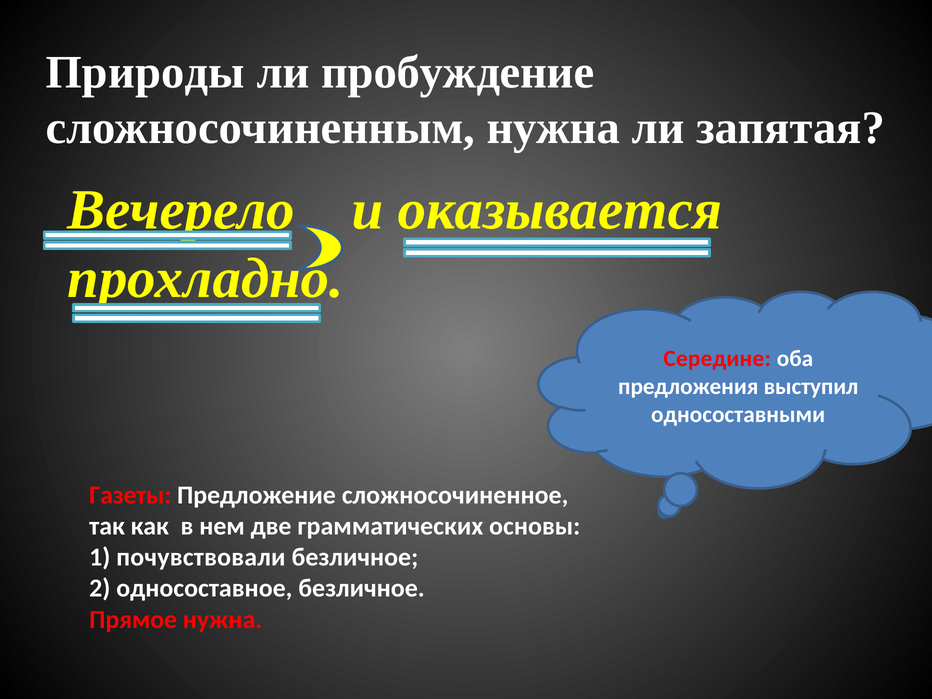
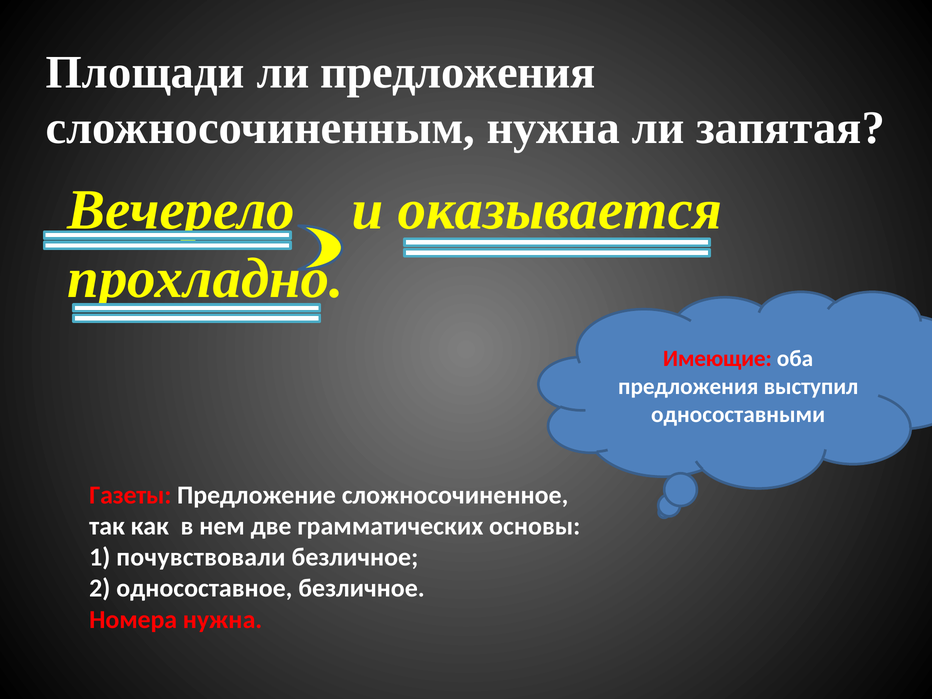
Природы: Природы -> Площади (145, 72)
ли пробуждение: пробуждение -> предложения (458, 72)
Середине: Середине -> Имеющие (717, 359)
Прямое: Прямое -> Номера (133, 620)
